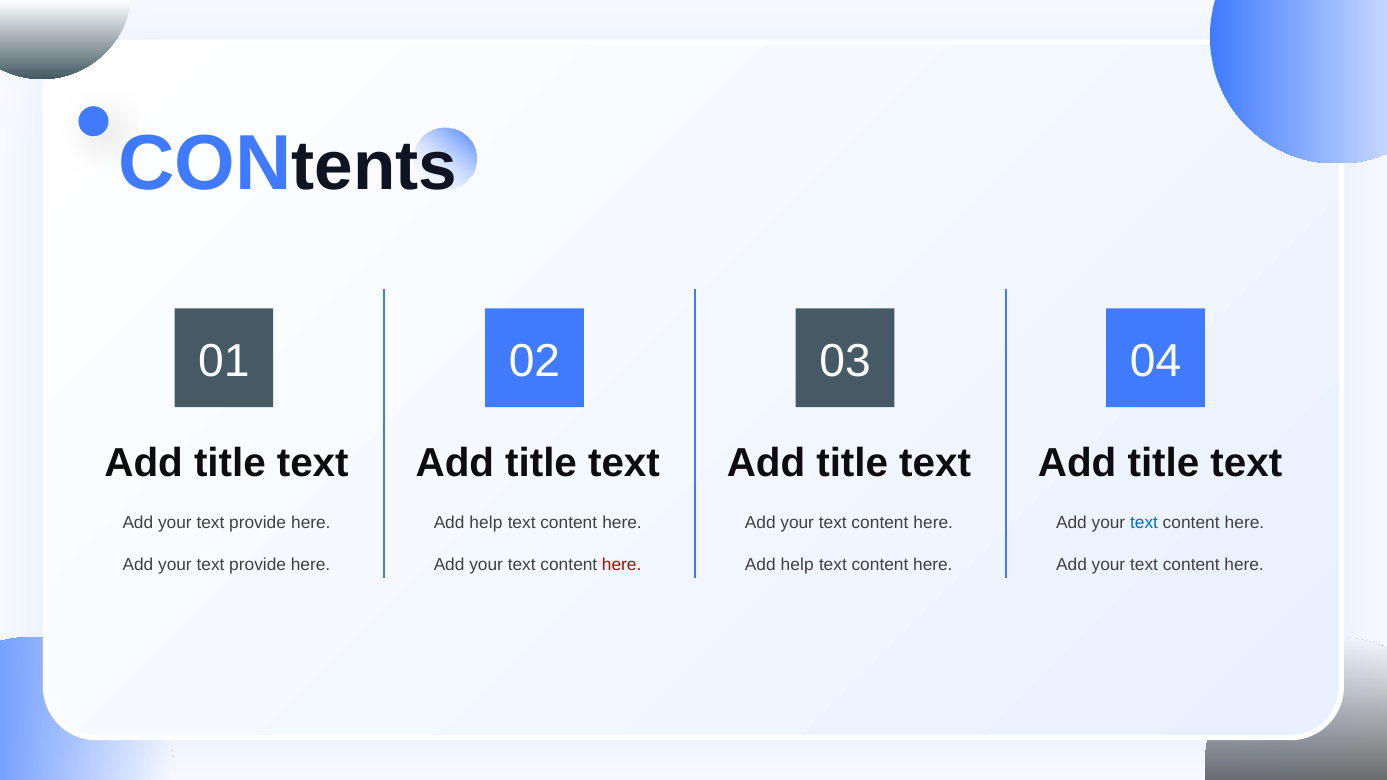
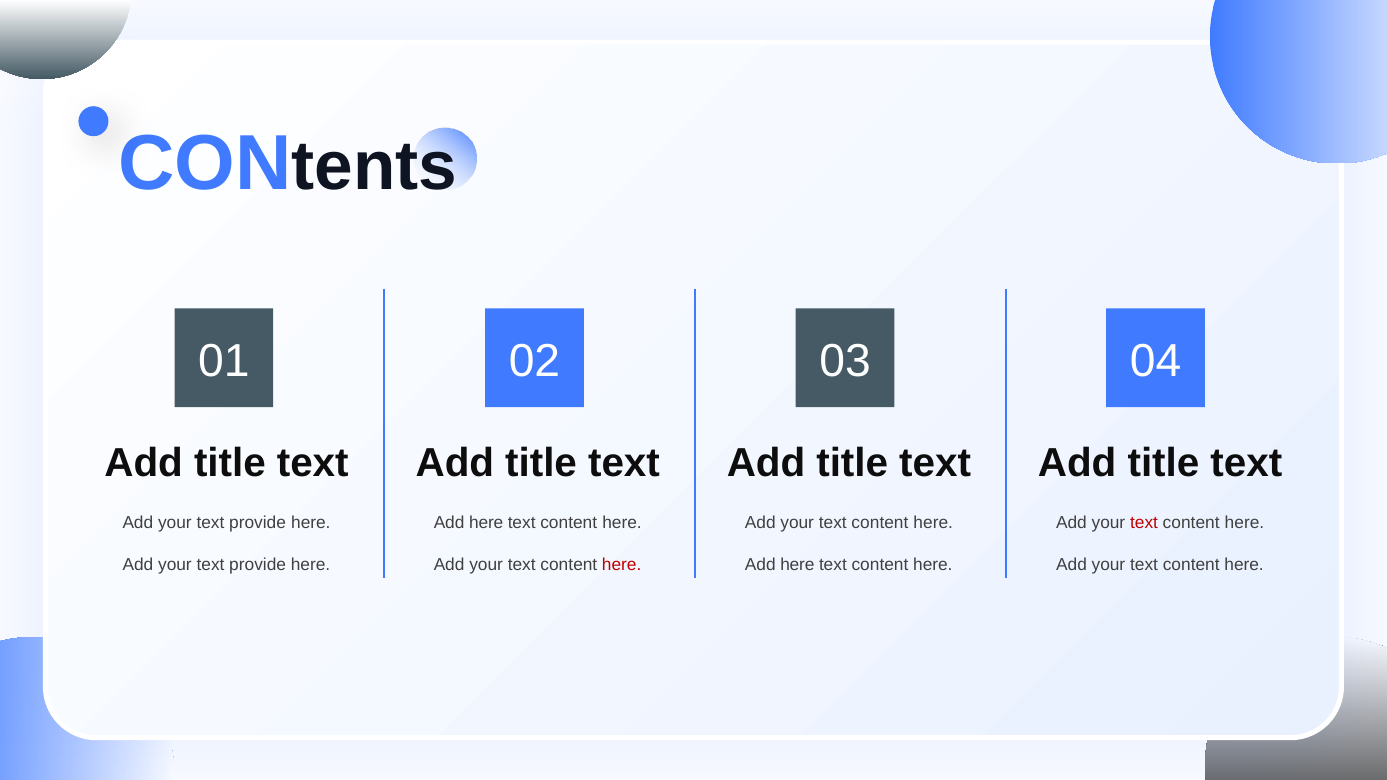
help: help -> here (486, 523)
text colour: blue -> red (1144, 523)
help: help -> here (797, 565)
